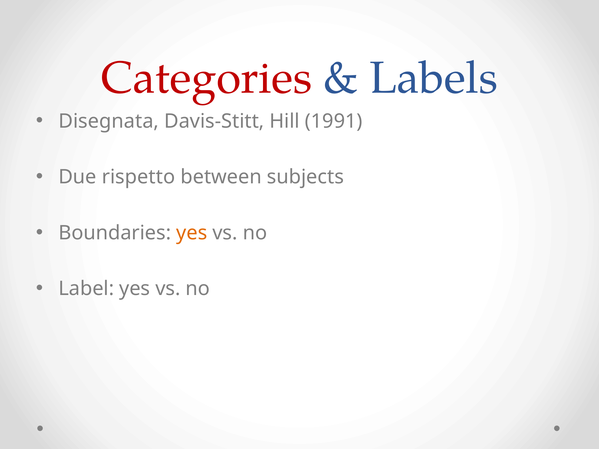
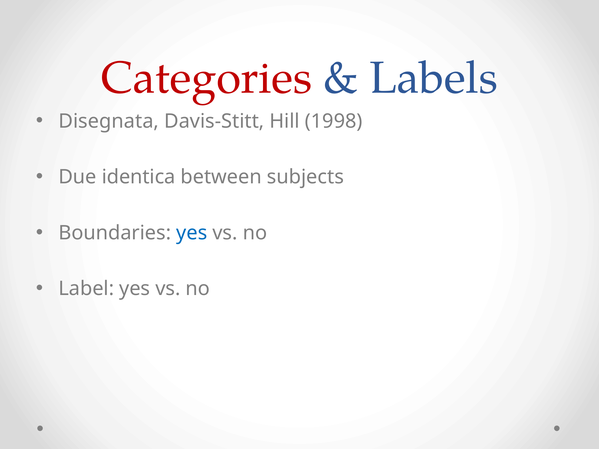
1991: 1991 -> 1998 (334, 121)
rispetto: rispetto -> identica (139, 177)
yes colour: orange -> blue (192, 233)
